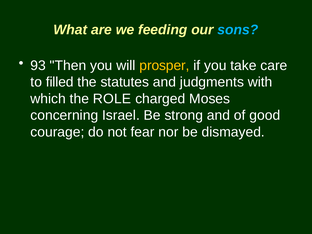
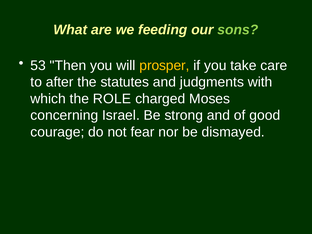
sons colour: light blue -> light green (238, 30)
93: 93 -> 53 (38, 65)
filled: filled -> after (60, 82)
